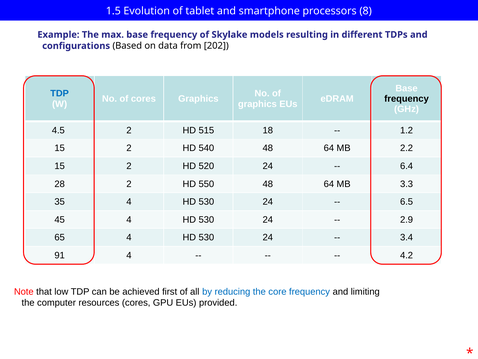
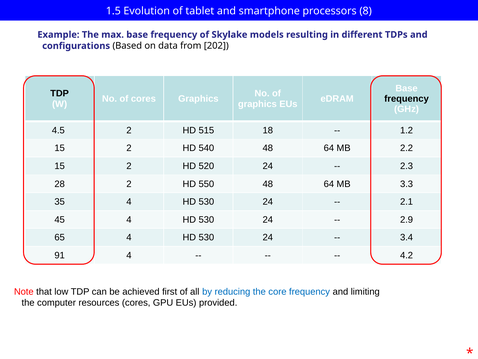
TDP colour: blue -> black (60, 93)
6.4: 6.4 -> 2.3 (407, 166)
6.5: 6.5 -> 2.1 (407, 202)
